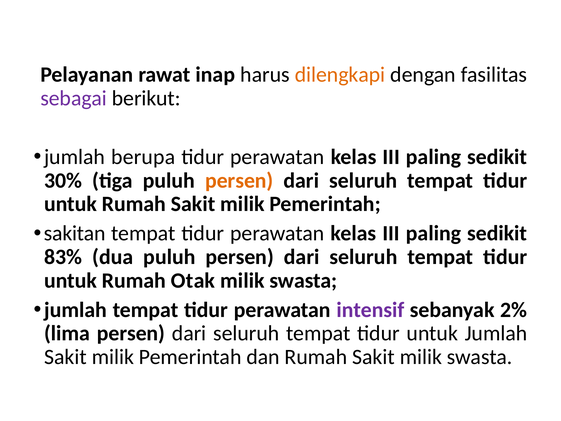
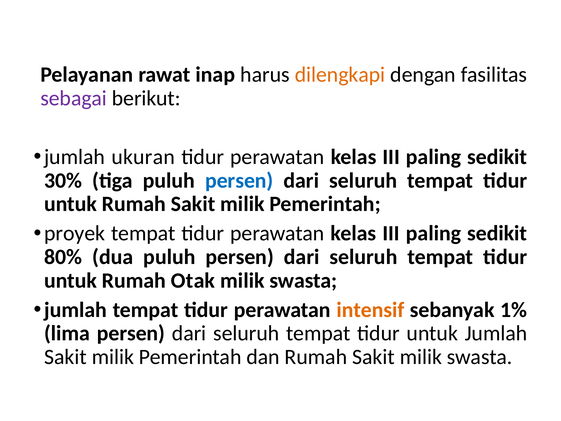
berupa: berupa -> ukuran (143, 157)
persen colour: orange -> blue (239, 180)
sakitan: sakitan -> proyek (75, 233)
83%: 83% -> 80% (63, 257)
intensif colour: purple -> orange (370, 310)
2%: 2% -> 1% (514, 310)
